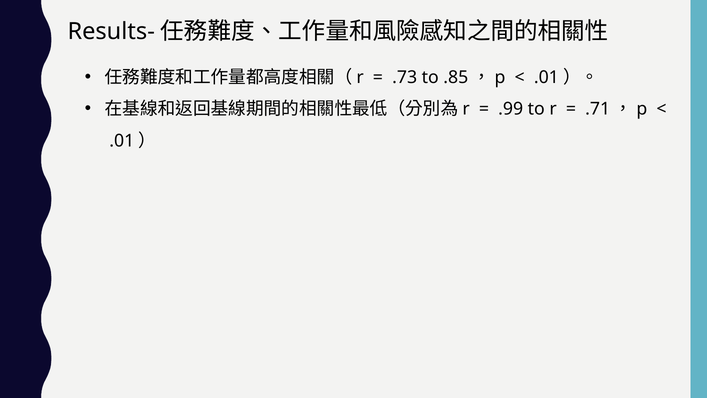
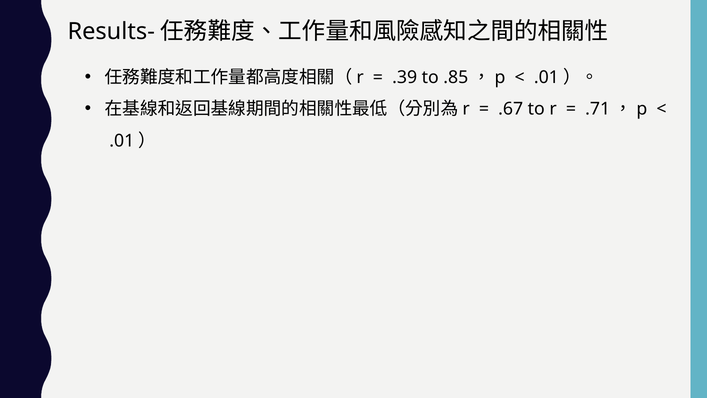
.73: .73 -> .39 (405, 77)
.99: .99 -> .67 (511, 109)
